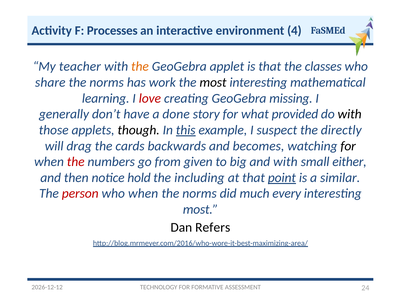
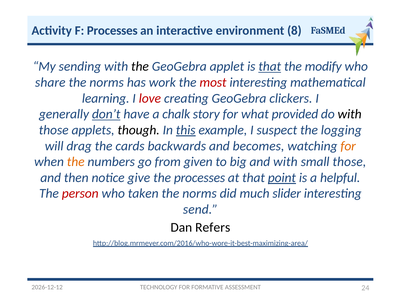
4: 4 -> 8 (294, 31)
teacher: teacher -> sending (80, 66)
the colour: orange -> black (140, 66)
that underline: none -> present (270, 66)
classes: classes -> modify (323, 66)
most colour: black -> red (213, 82)
missing: missing -> clickers (291, 98)
don’t underline: none -> present (106, 114)
done: done -> chalk (176, 114)
directly: directly -> logging (341, 130)
for colour: black -> orange (348, 146)
the colour: red -> orange (76, 162)
small either: either -> those (349, 162)
hold: hold -> give (139, 178)
the including: including -> processes (200, 178)
similar: similar -> helpful (340, 178)
who when: when -> taken (143, 193)
every: every -> slider (287, 193)
most: most -> send (200, 209)
